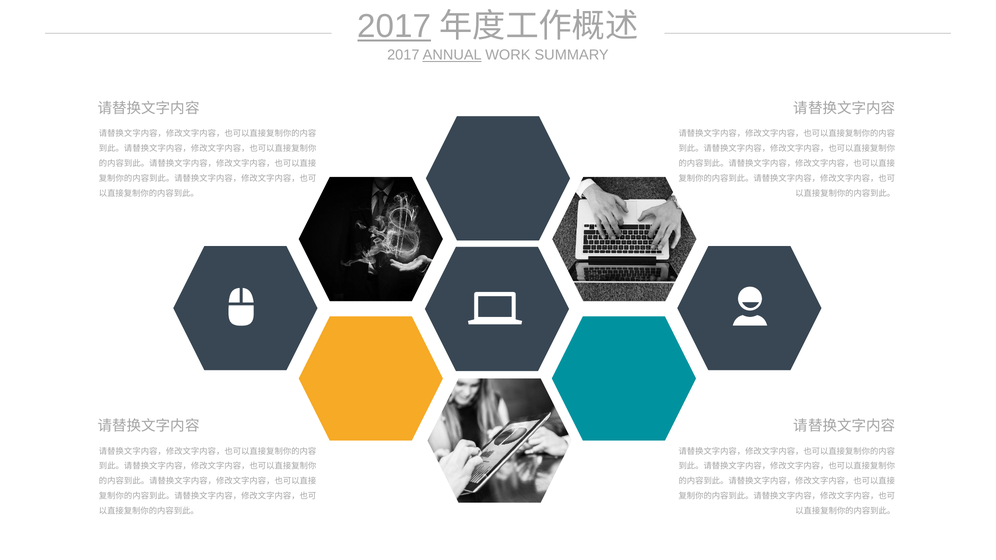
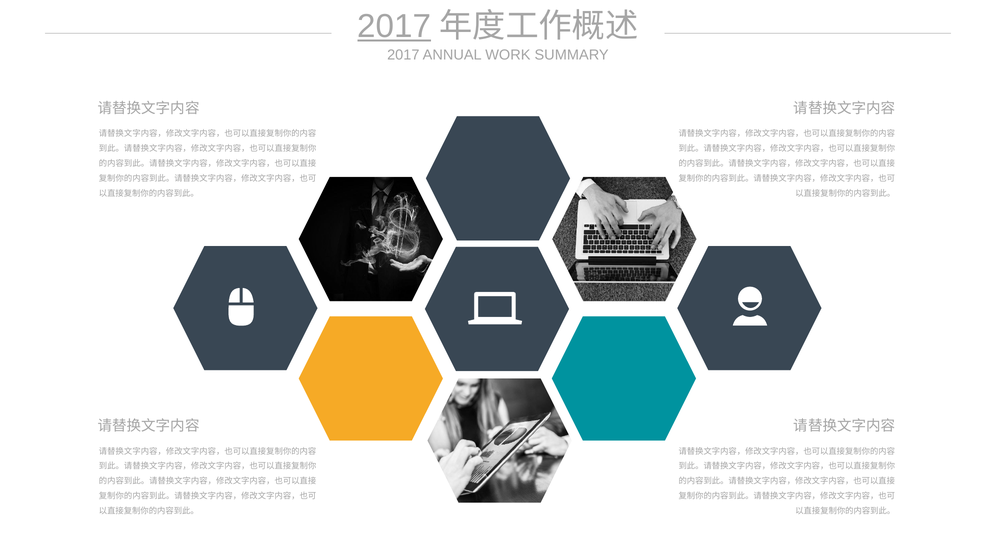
ANNUAL underline: present -> none (452, 55)
